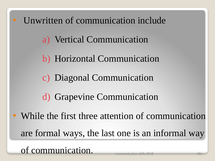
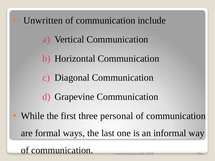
attention: attention -> personal (117, 116)
